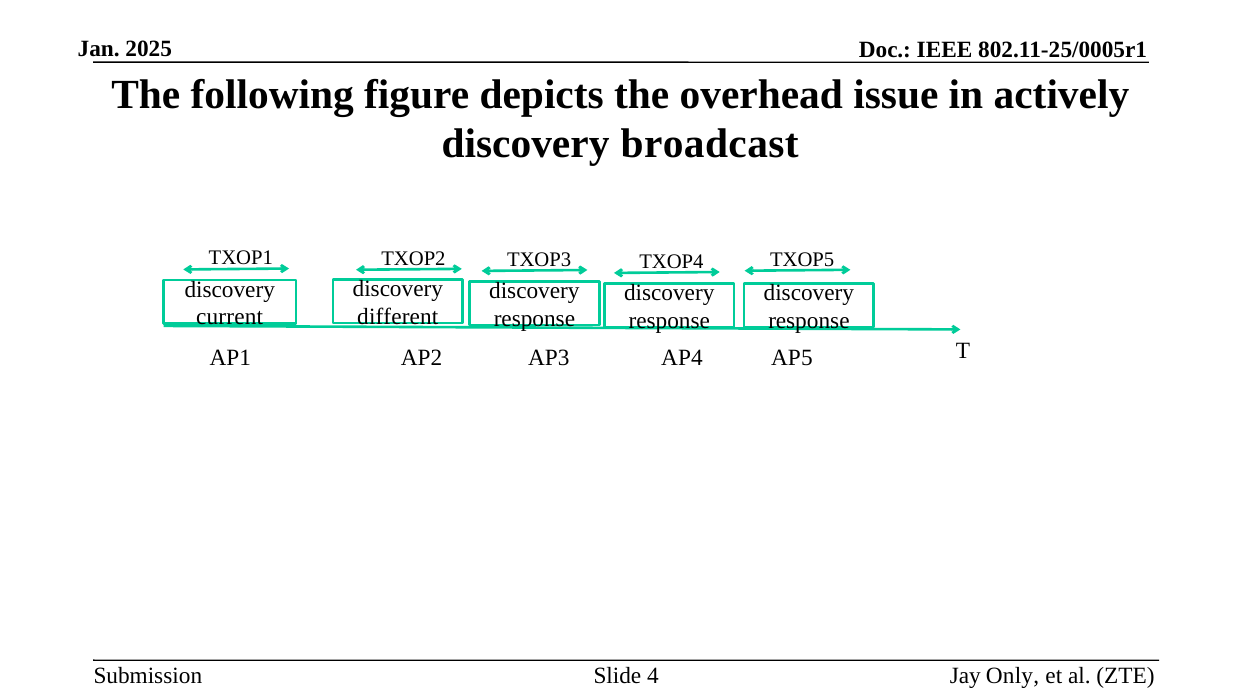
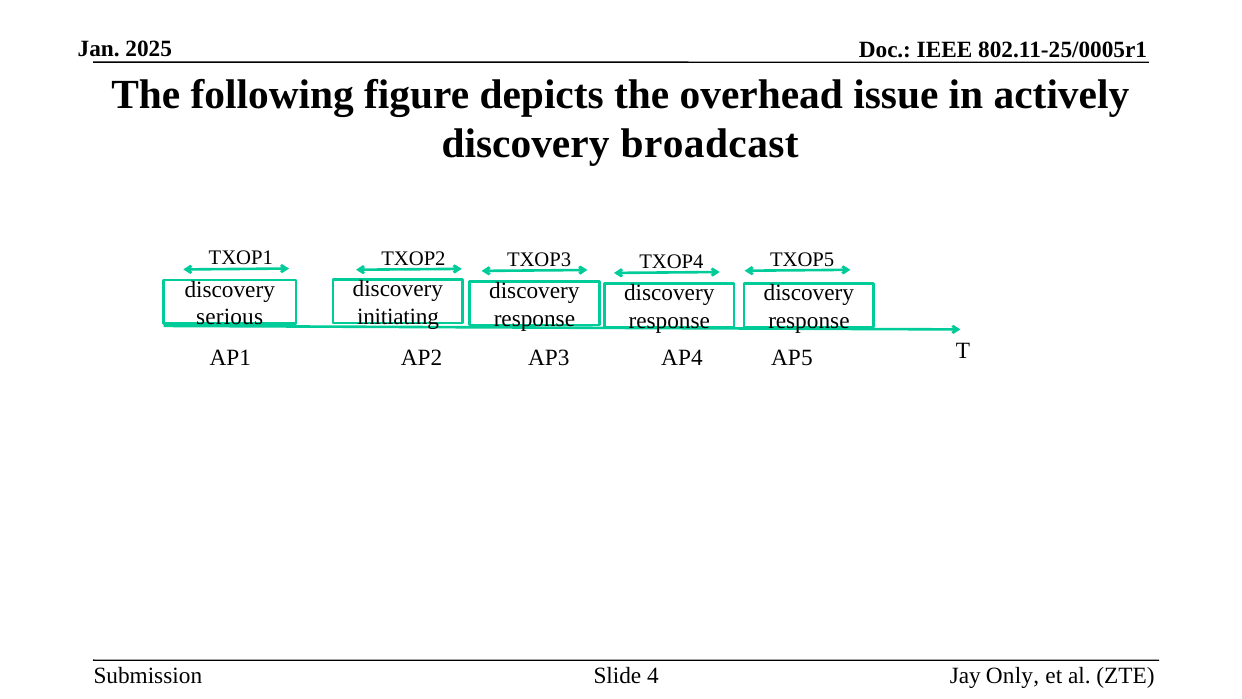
different: different -> initiating (398, 317)
current: current -> serious (230, 317)
